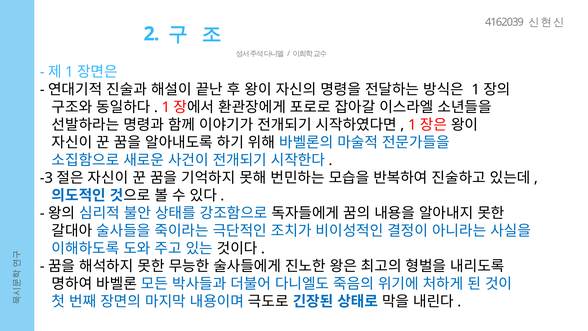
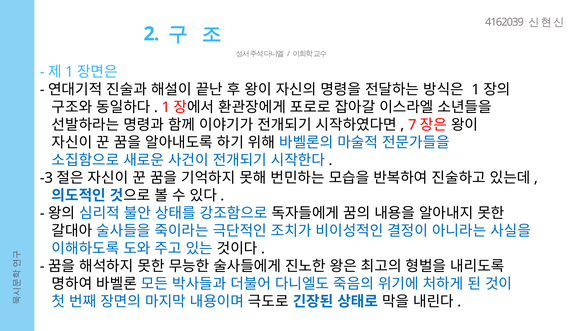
1: 1 -> 7 (412, 125)
